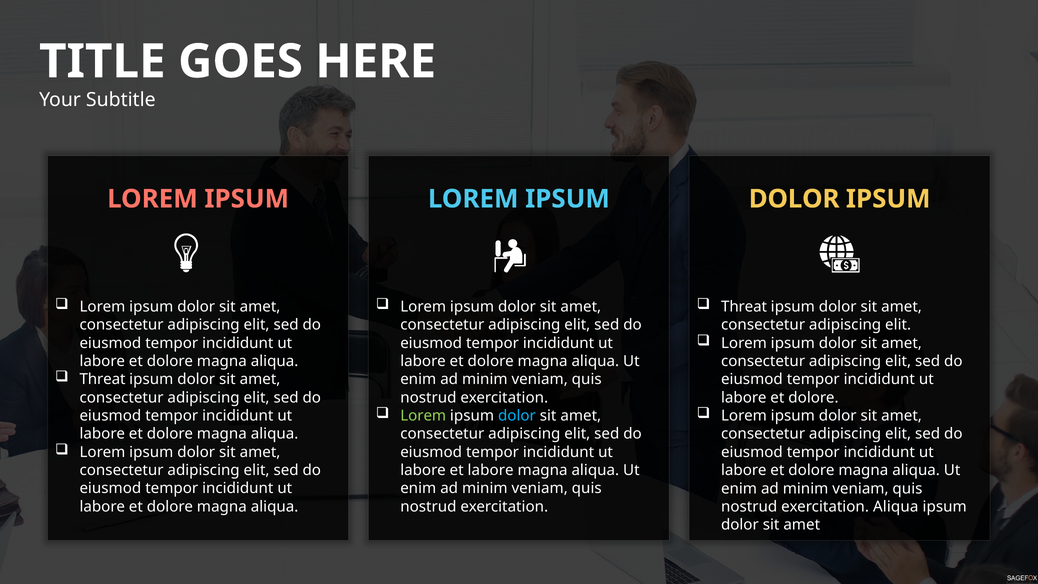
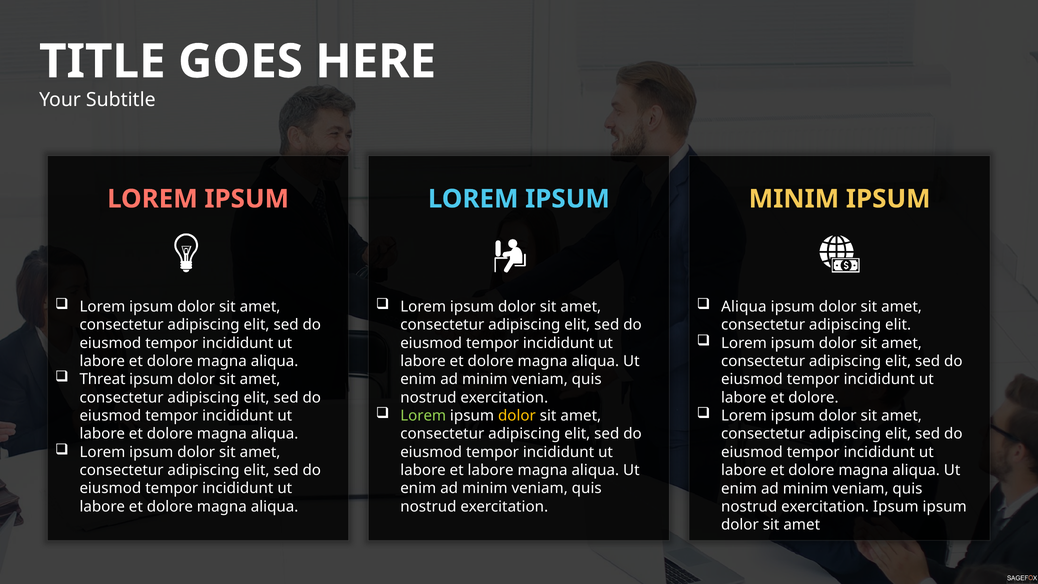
DOLOR: DOLOR -> MINIM (794, 199)
Threat: Threat -> Aliqua (744, 307)
dolor colour: light blue -> yellow (517, 416)
exercitation Aliqua: Aliqua -> Ipsum (896, 507)
